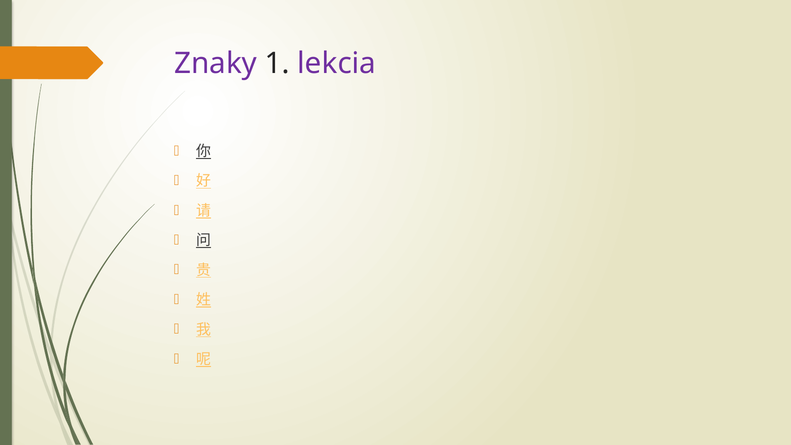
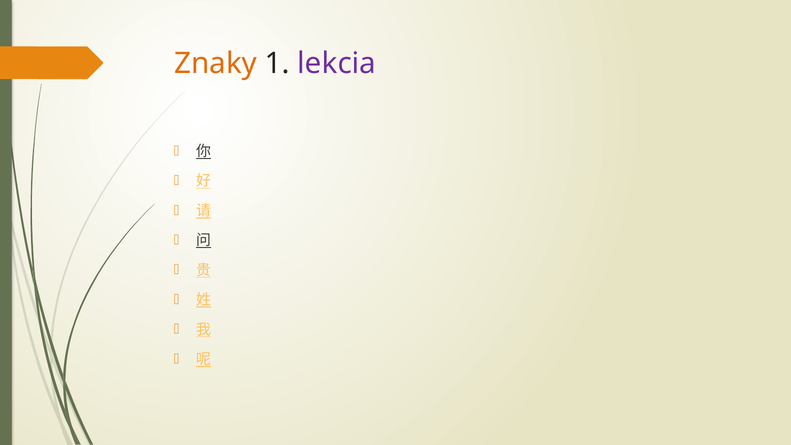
Znaky colour: purple -> orange (216, 63)
